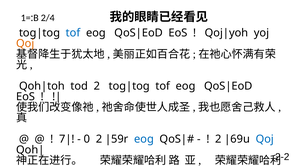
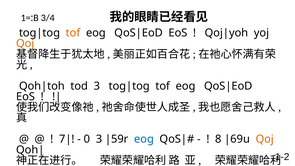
2/4: 2/4 -> 3/4 (48, 18)
tof colour: blue -> orange (73, 33)
tod 2: 2 -> 3 (97, 86)
0 2: 2 -> 3 (99, 139)
2: 2 -> 8 (218, 139)
Qoj colour: blue -> orange (265, 139)
2-2: 2-2 -> 1-2 (282, 157)
